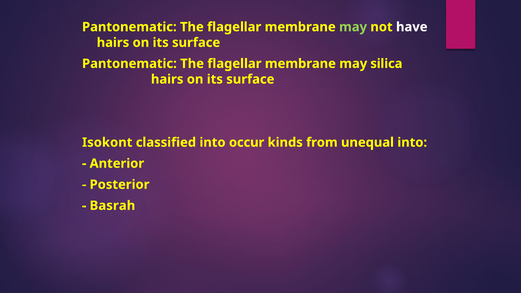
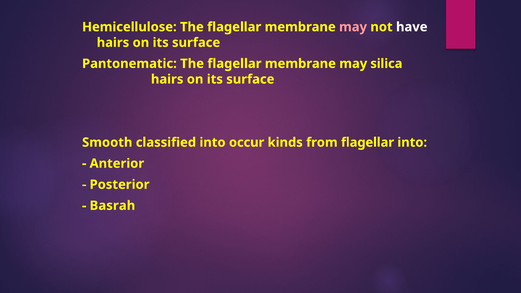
Pantonematic: Pantonematic -> Hemicellulose (129, 27)
may colour: light green -> pink (353, 27)
Isokont: Isokont -> Smooth (107, 142)
from unequal: unequal -> flagellar (368, 142)
